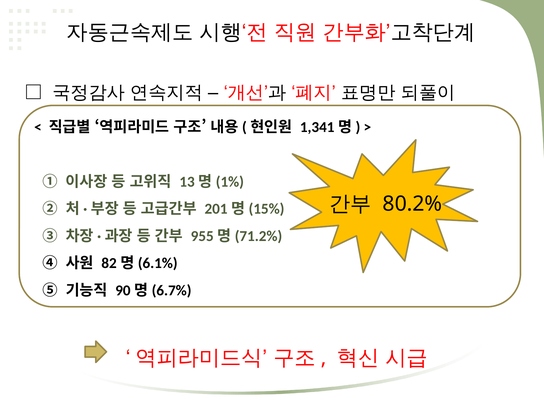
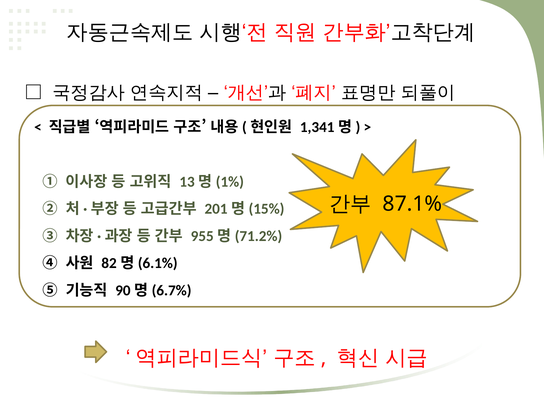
80.2%: 80.2% -> 87.1% (412, 204)
